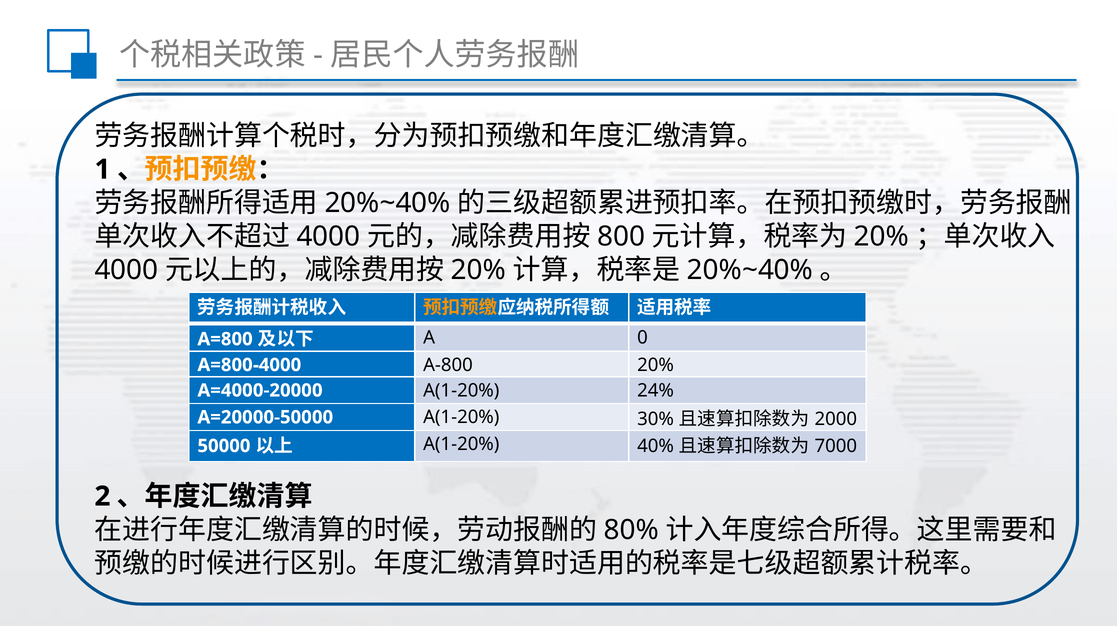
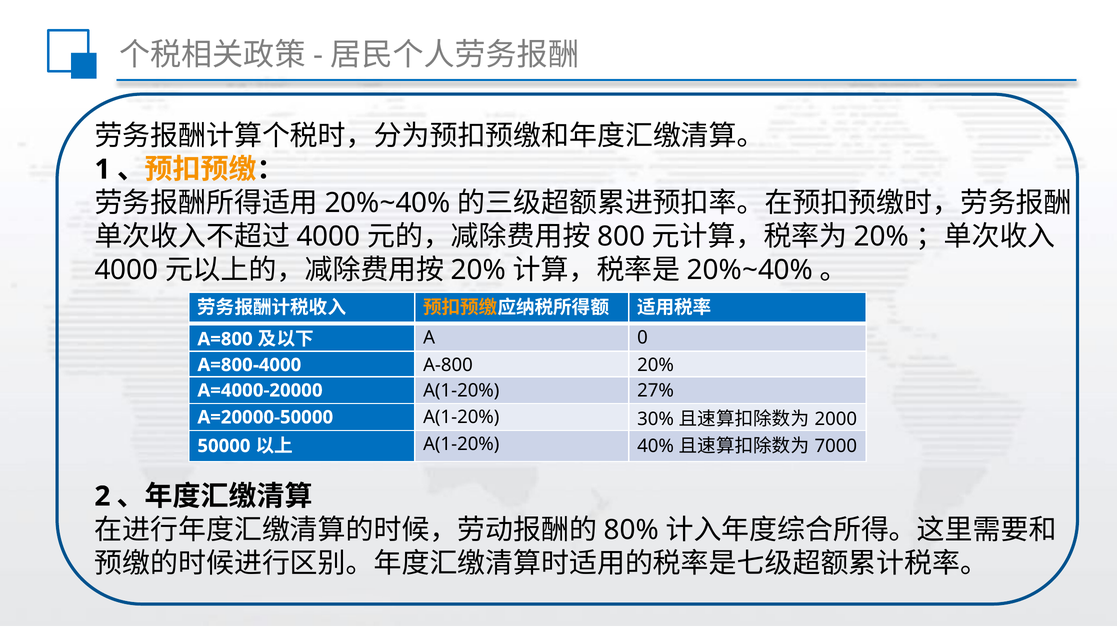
24%: 24% -> 27% (656, 391)
